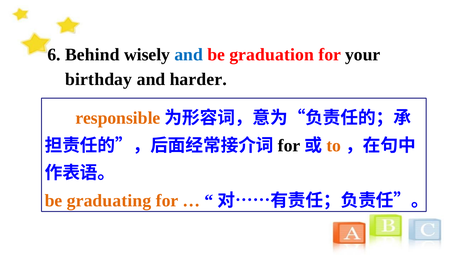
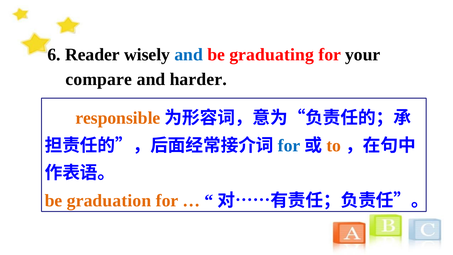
Behind: Behind -> Reader (92, 55)
graduation: graduation -> graduating (272, 55)
birthday: birthday -> compare (99, 79)
for colour: black -> blue (289, 145)
graduating: graduating -> graduation (109, 200)
